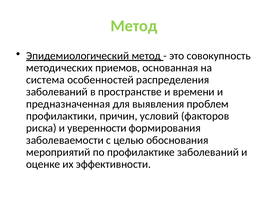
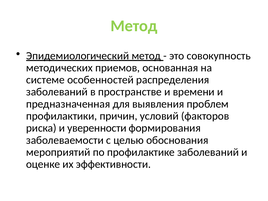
система: система -> системе (45, 80)
